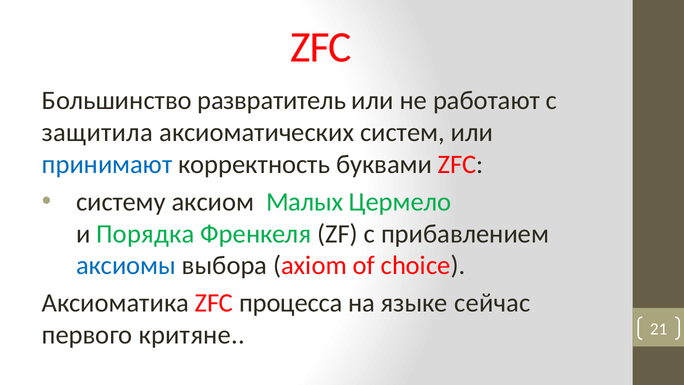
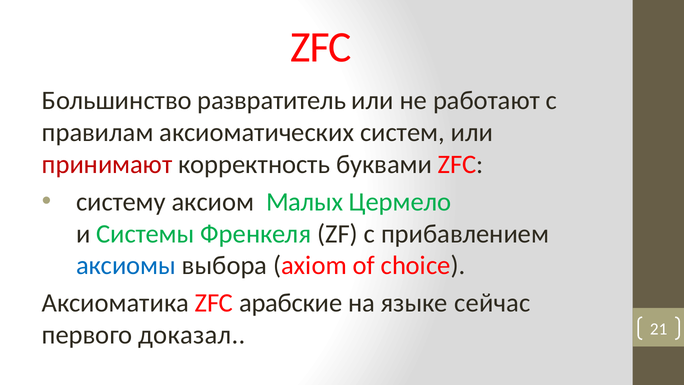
защитила: защитила -> правилам (98, 132)
принимают colour: blue -> red (107, 164)
Порядка: Порядка -> Системы (145, 234)
процесса: процесса -> арабские (291, 303)
критяне: критяне -> доказал (192, 335)
